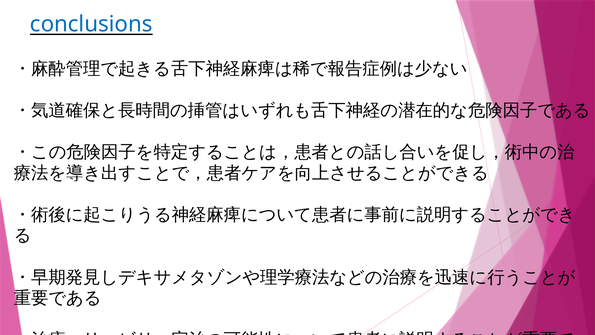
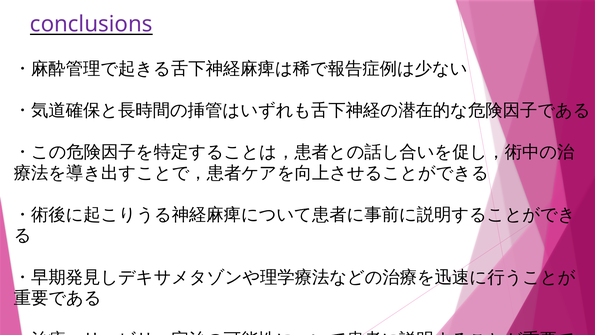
conclusions colour: blue -> purple (91, 24)
